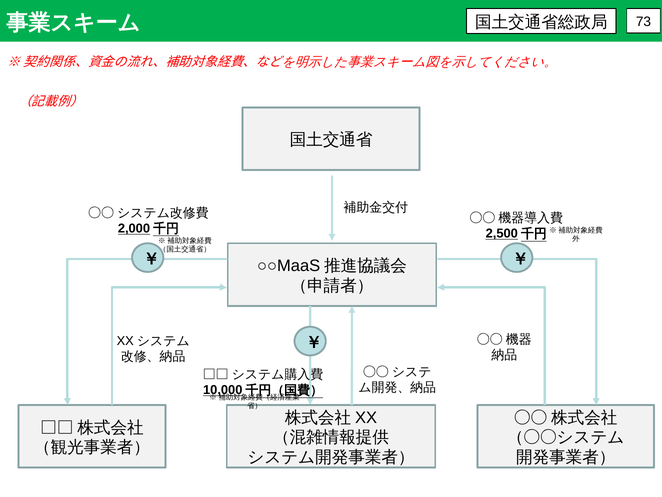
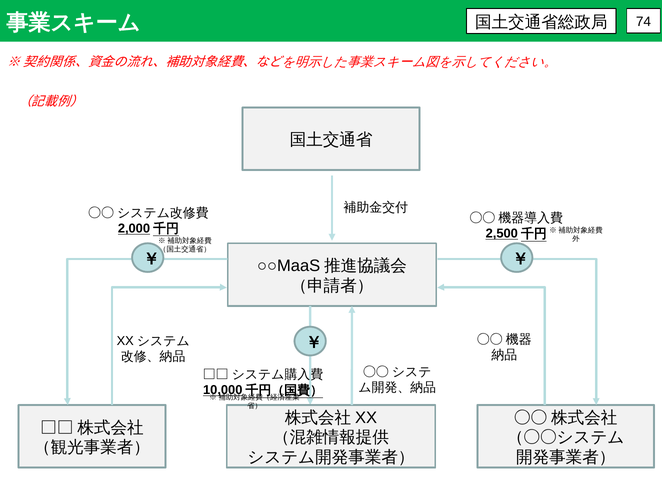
73: 73 -> 74 (643, 22)
